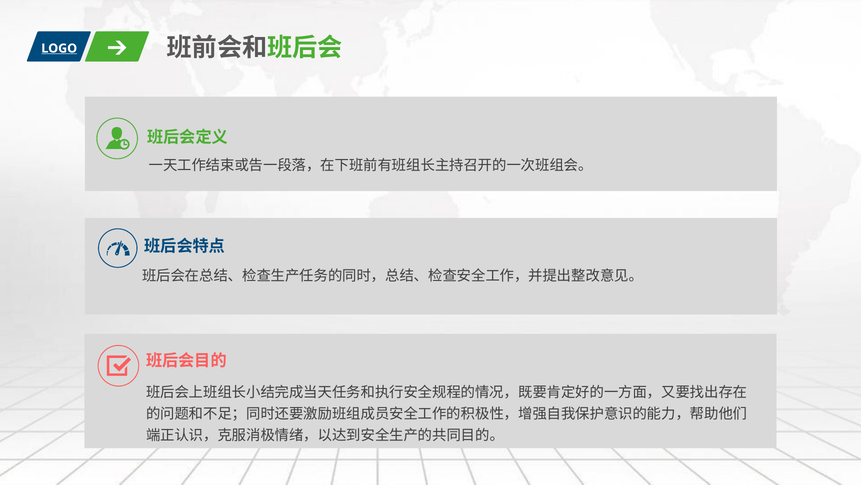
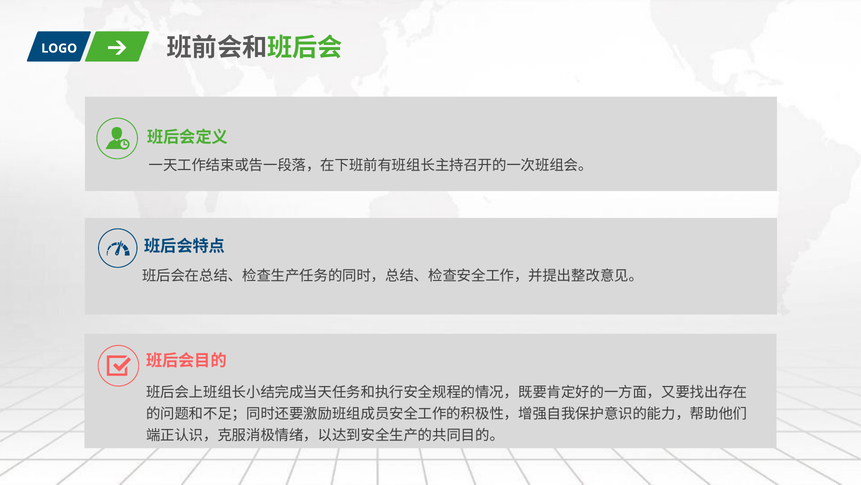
LOGO underline: present -> none (59, 48)
